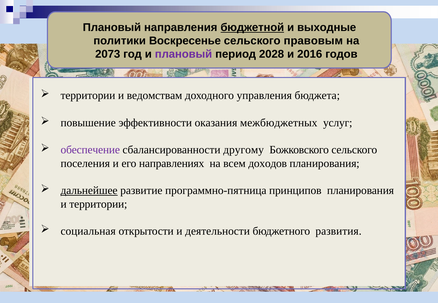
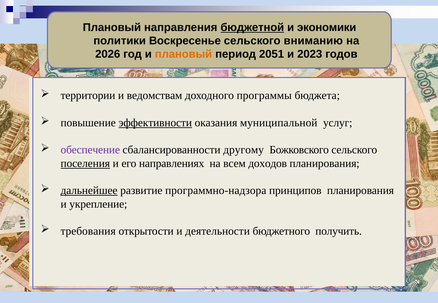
выходные: выходные -> экономики (327, 27)
правовым: правовым -> вниманию (313, 41)
2073: 2073 -> 2026 (108, 54)
плановый colour: purple -> orange (183, 54)
2028: 2028 -> 2051 (272, 54)
2016: 2016 -> 2023 (310, 54)
управления: управления -> программы (264, 96)
эффективности underline: none -> present (155, 123)
межбюджетных: межбюджетных -> муниципальной (279, 123)
поселения underline: none -> present (85, 164)
программно-пятница: программно-пятница -> программно-надзора (216, 191)
и территории: территории -> укрепление (98, 204)
социальная: социальная -> требования (88, 231)
развития: развития -> получить (339, 231)
